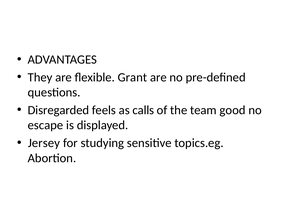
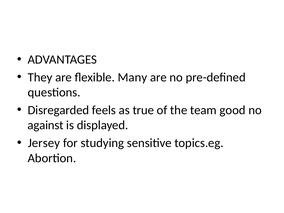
Grant: Grant -> Many (132, 77)
calls: calls -> true (143, 110)
escape: escape -> against (46, 125)
